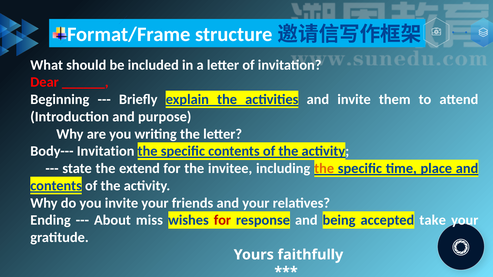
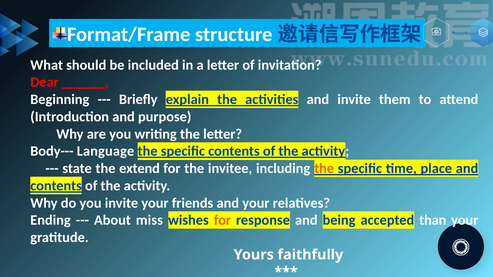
Body--- Invitation: Invitation -> Language (106, 151)
for colour: red -> orange (222, 220)
take: take -> than (433, 220)
